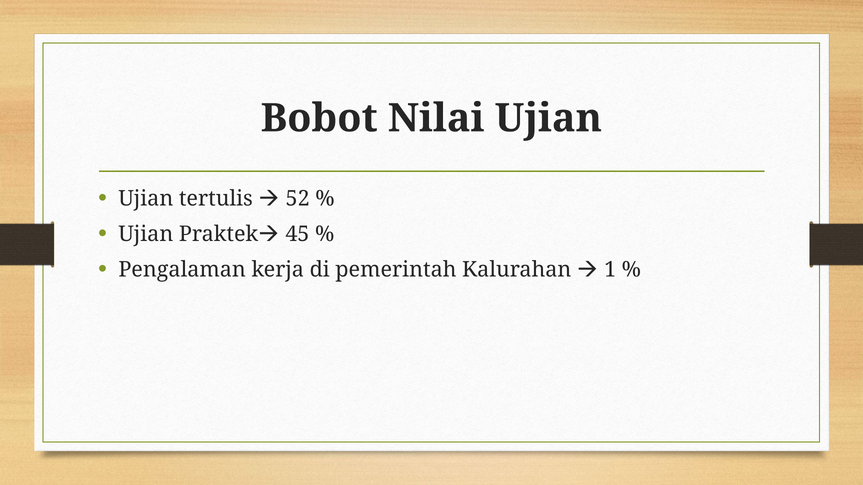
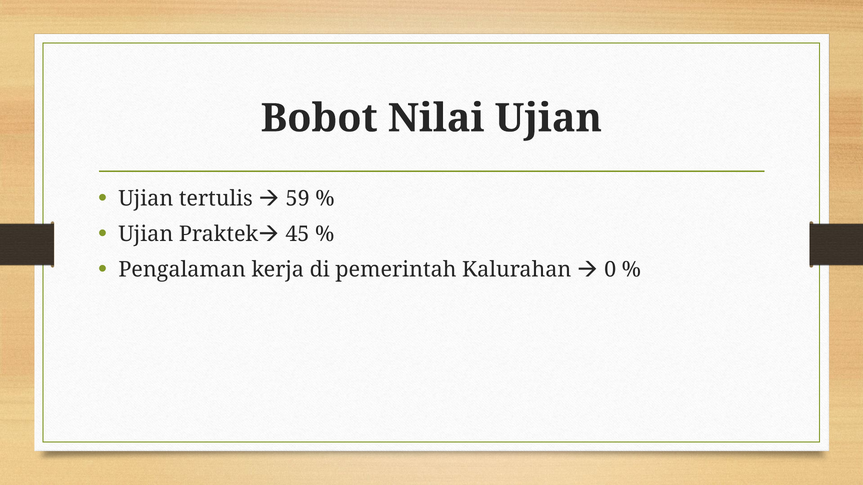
52: 52 -> 59 (298, 199)
1: 1 -> 0 (610, 270)
